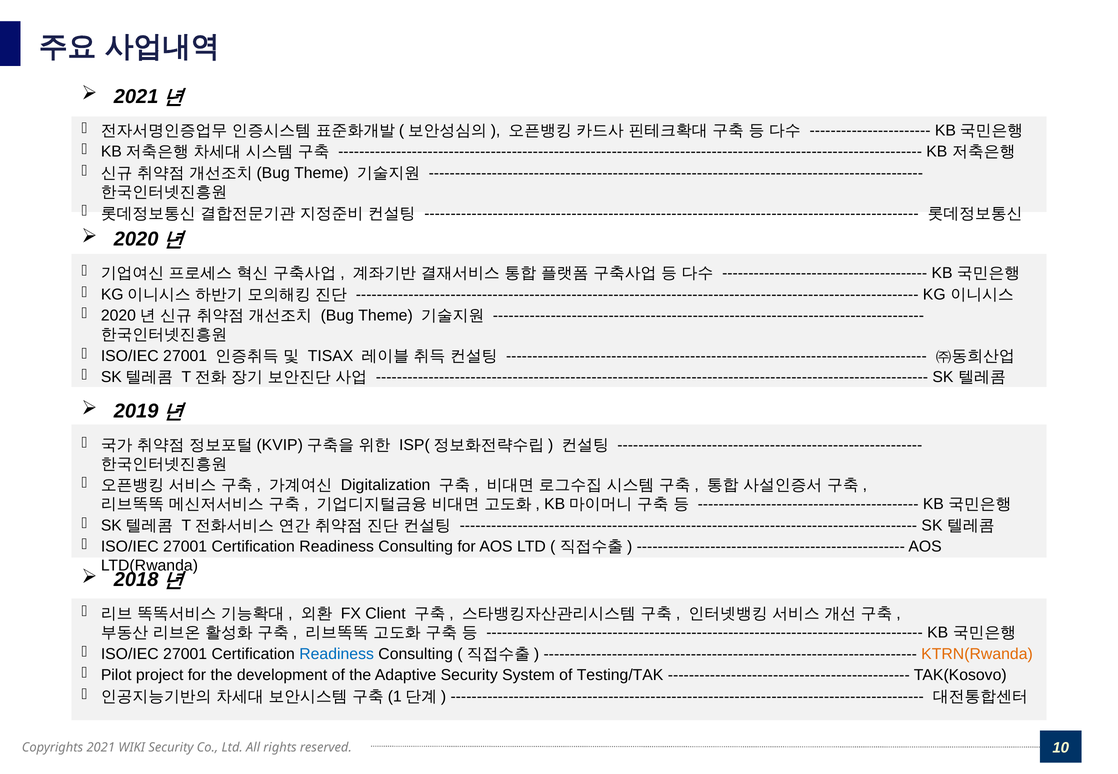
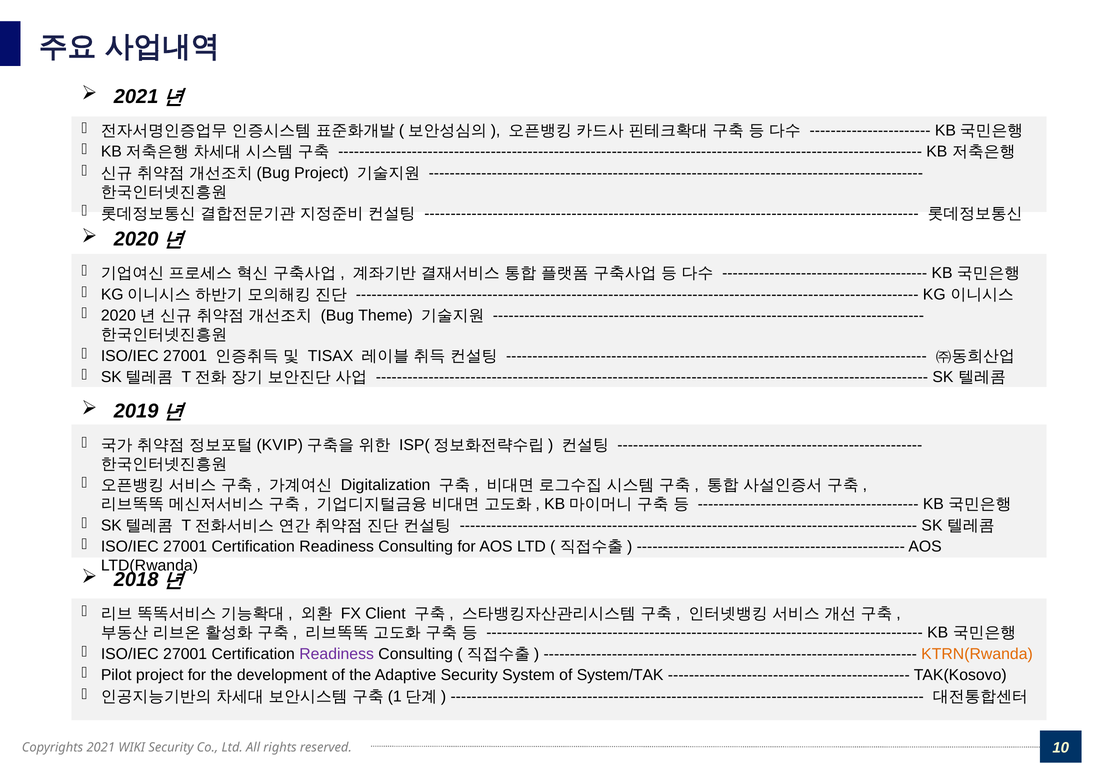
Theme: Theme -> Project (321, 173)
Readiness colour: blue -> purple (337, 654)
Testing/TAK: Testing/TAK -> System/TAK (620, 675)
